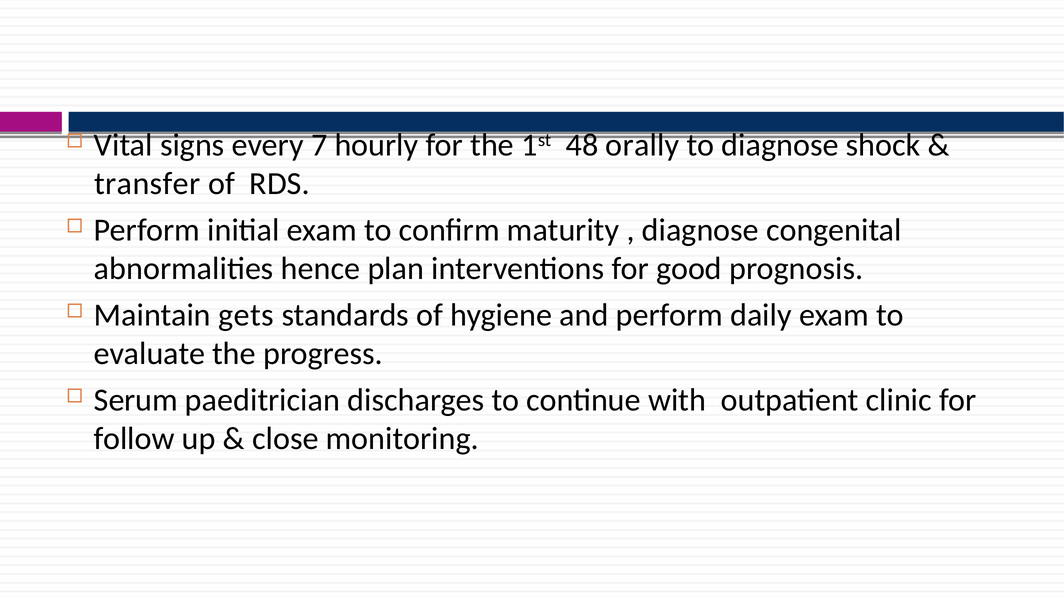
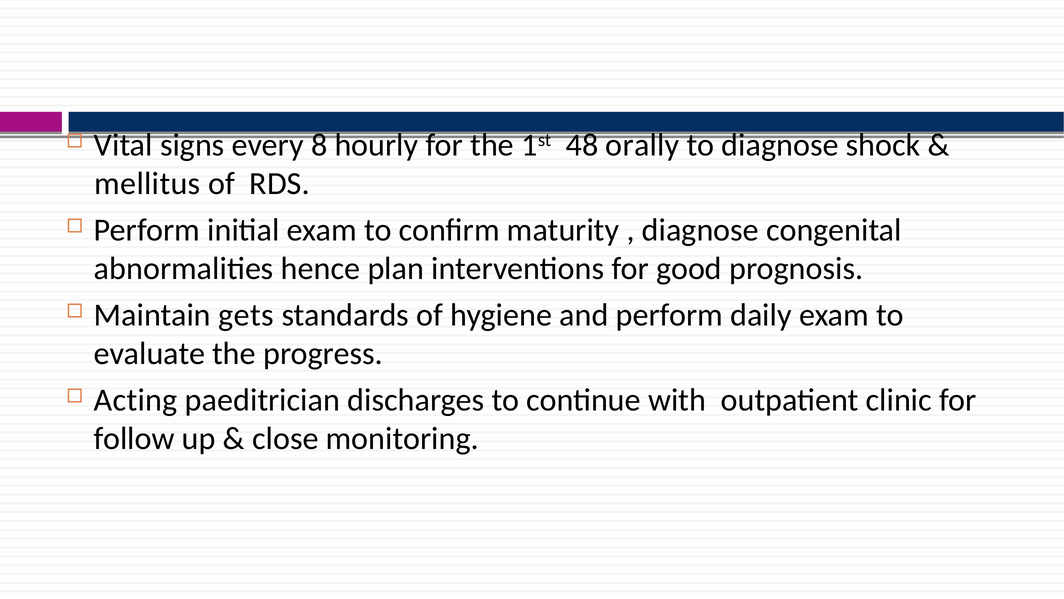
7: 7 -> 8 (319, 145)
transfer: transfer -> mellitus (147, 184)
Serum: Serum -> Acting (136, 400)
